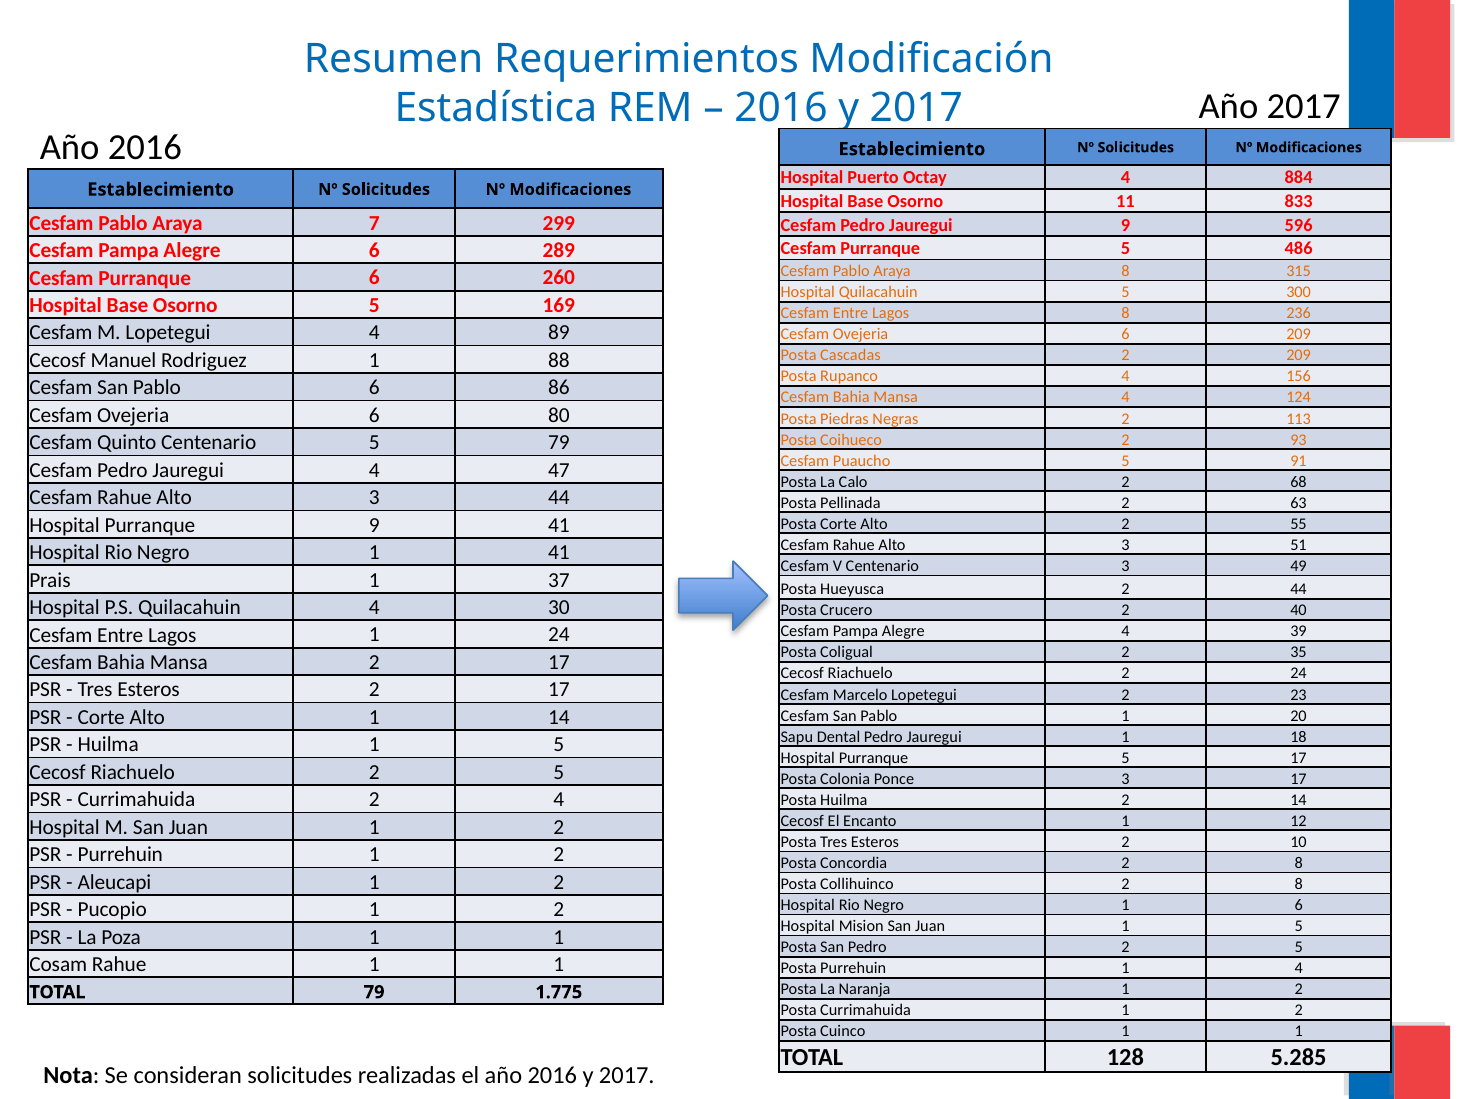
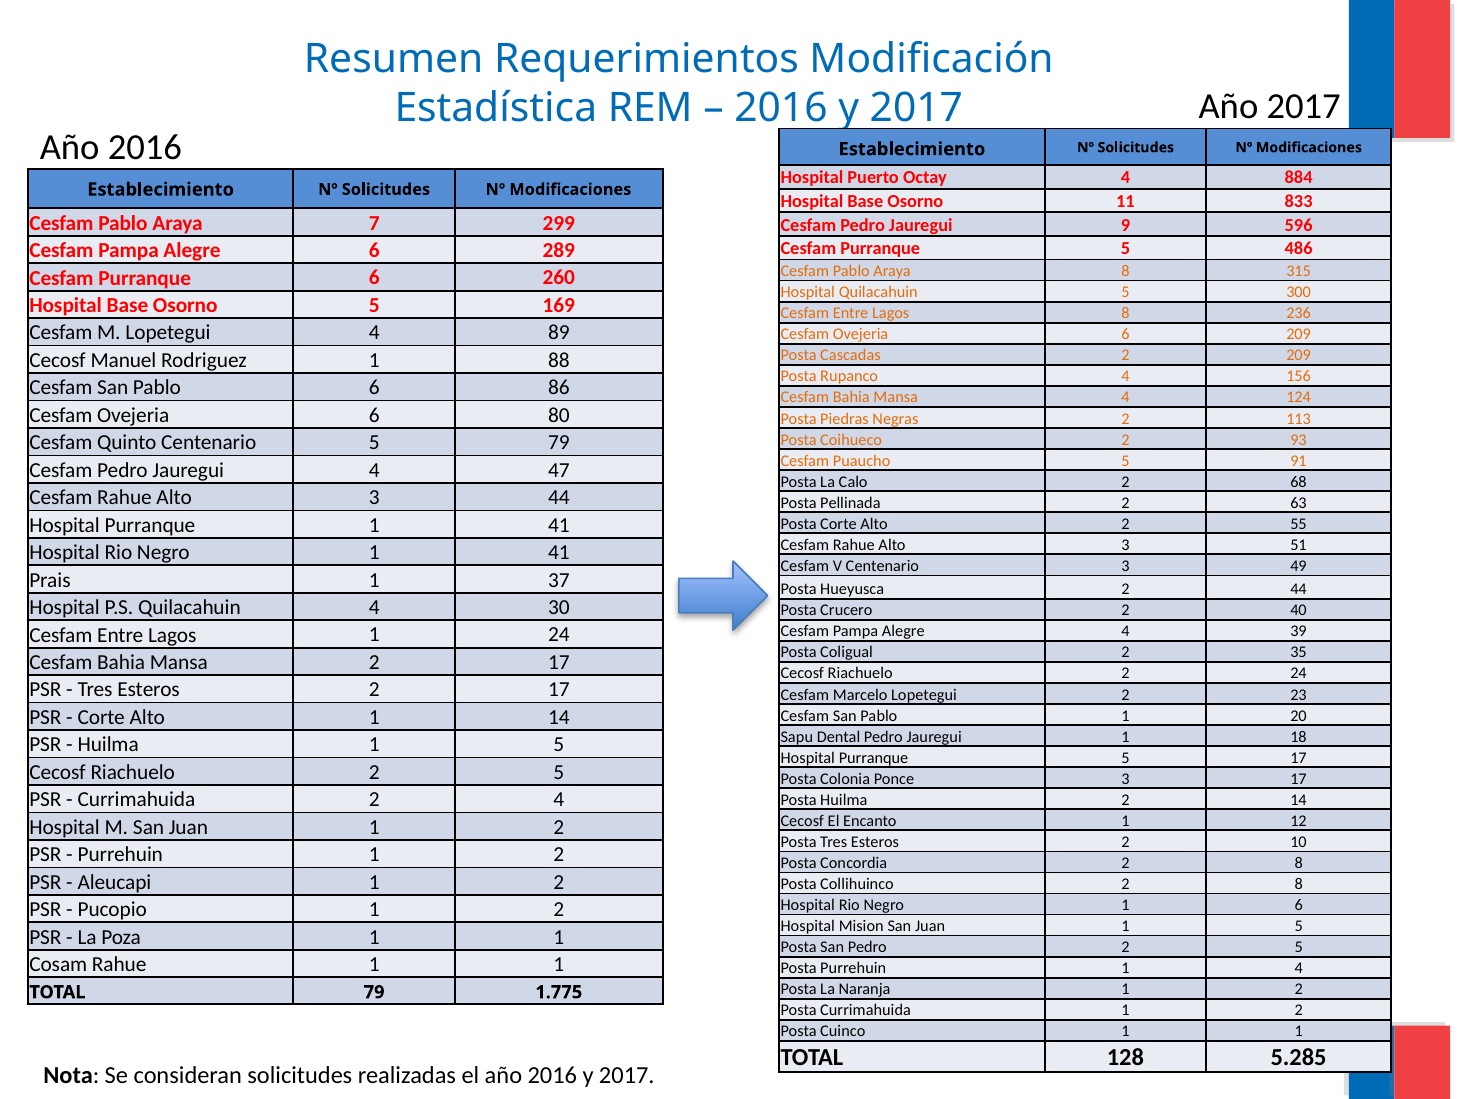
Purranque 9: 9 -> 1 (374, 525)
